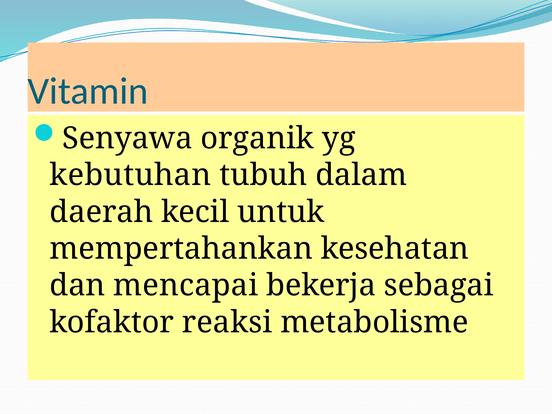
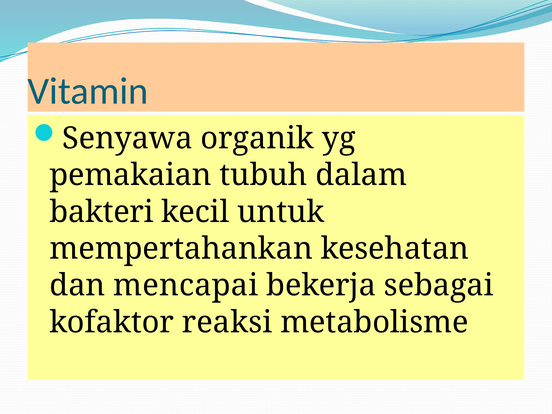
kebutuhan: kebutuhan -> pemakaian (131, 175)
daerah: daerah -> bakteri (102, 212)
